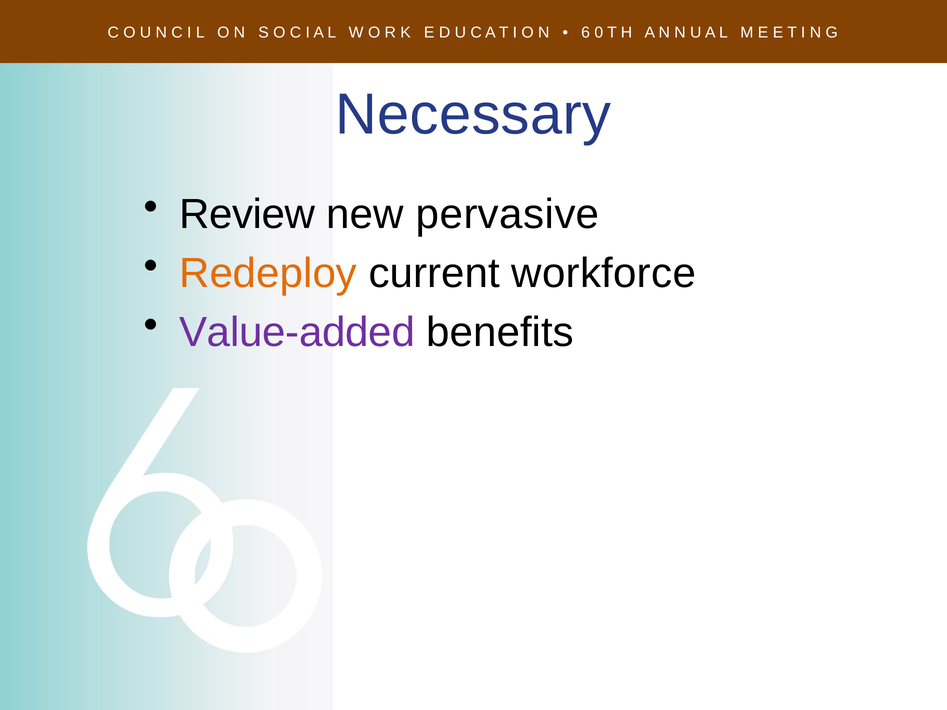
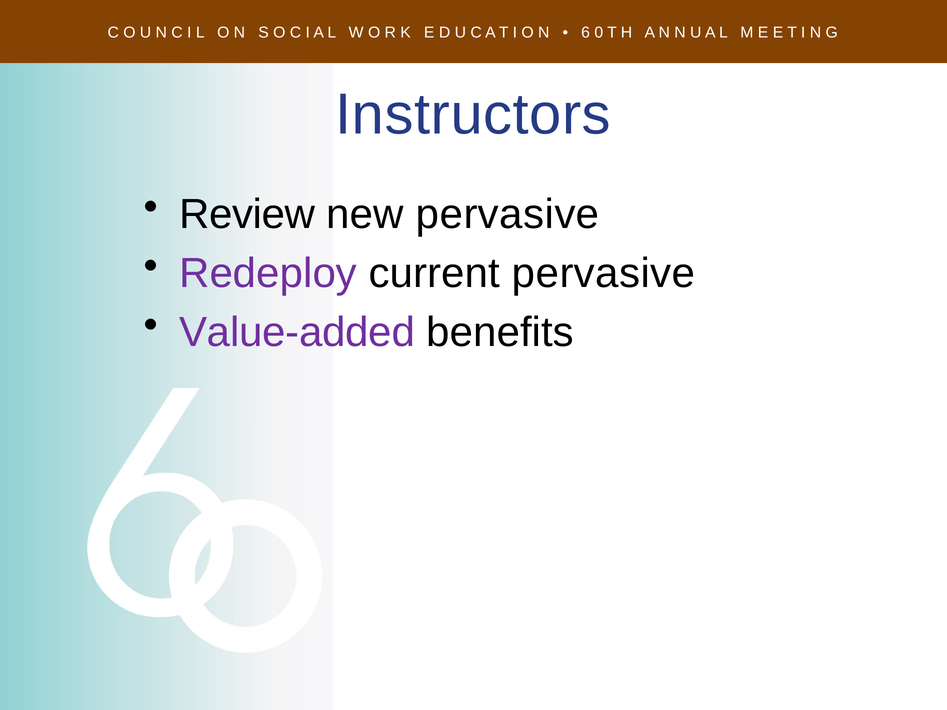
Necessary: Necessary -> Instructors (473, 115)
Redeploy colour: orange -> purple (268, 273)
current workforce: workforce -> pervasive (604, 273)
